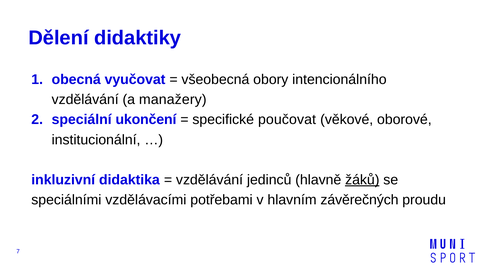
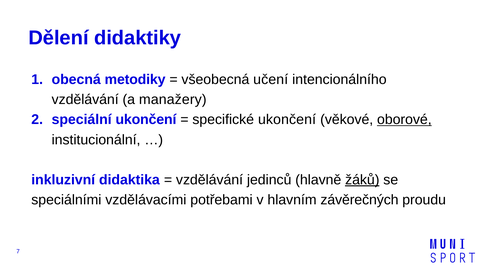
vyučovat: vyučovat -> metodiky (135, 80)
obory: obory -> učení (271, 80)
specifické poučovat: poučovat -> ukončení (287, 120)
oborové underline: none -> present (404, 120)
